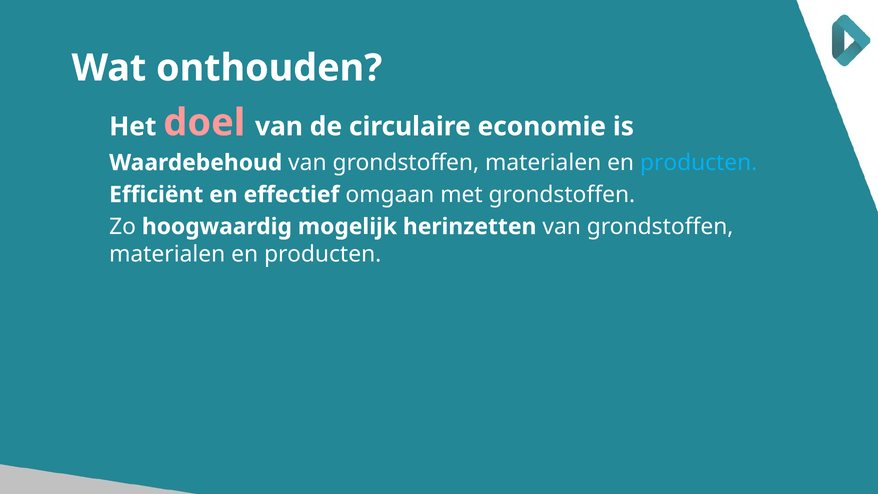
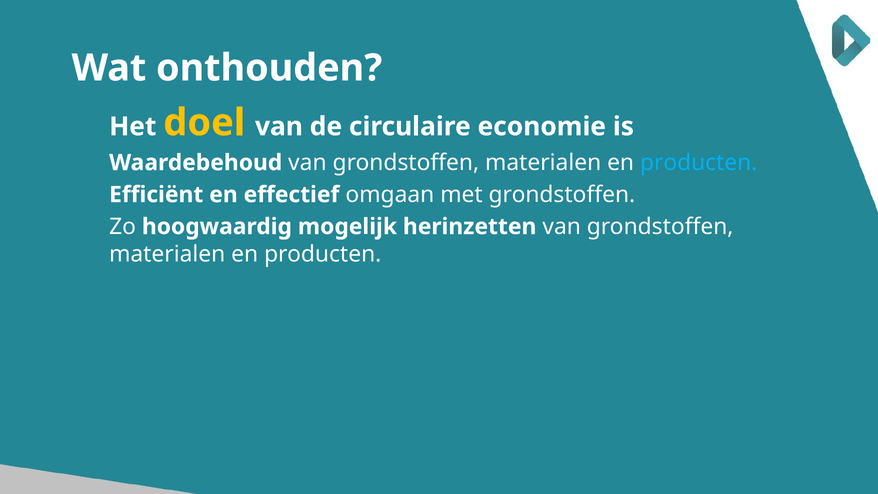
doel colour: pink -> yellow (204, 123)
